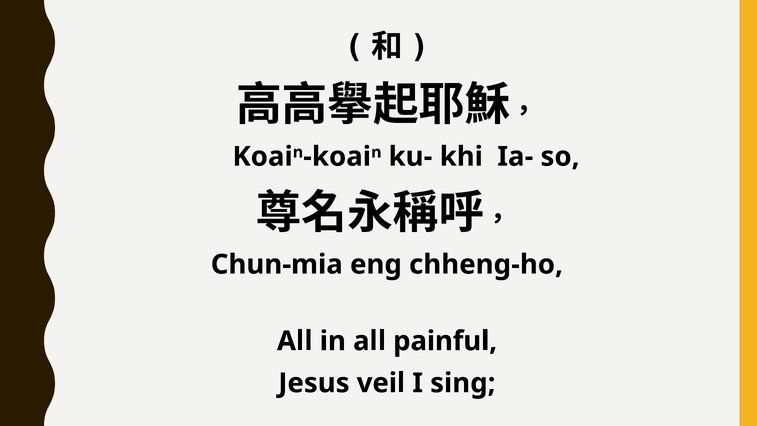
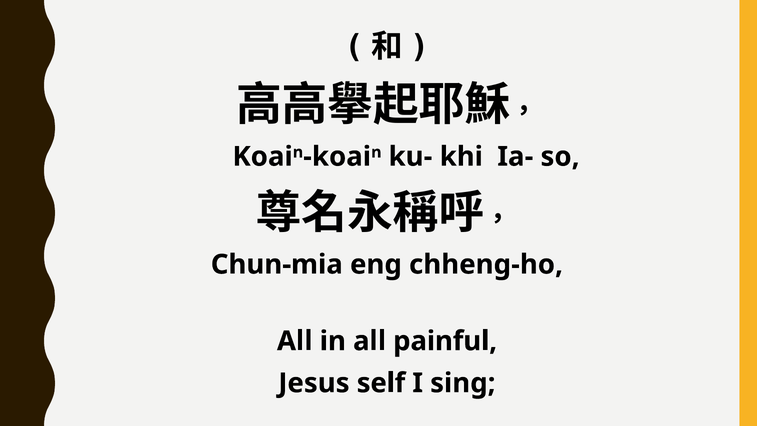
veil: veil -> self (381, 383)
